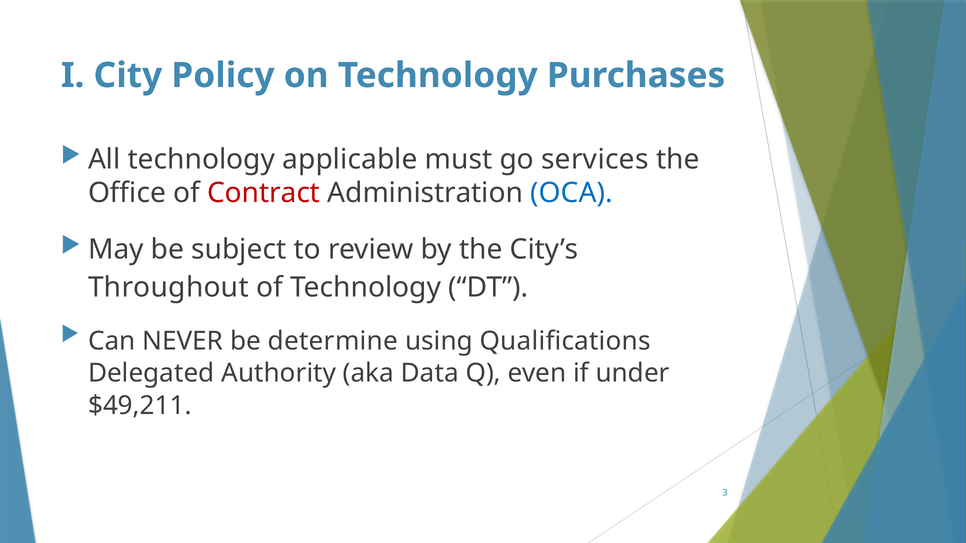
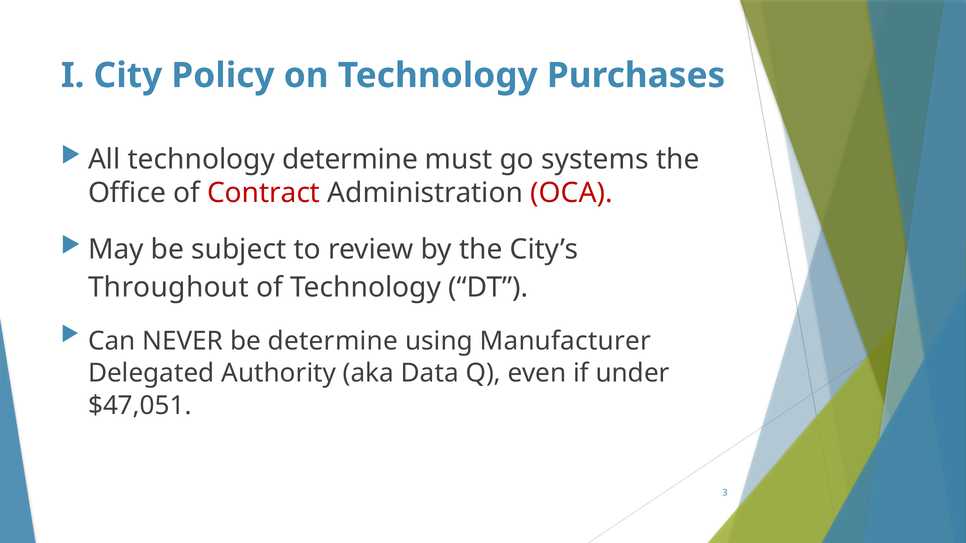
technology applicable: applicable -> determine (350, 160)
services: services -> systems (595, 160)
OCA colour: blue -> red (571, 193)
Qualifications: Qualifications -> Manufacturer (565, 341)
$49,211: $49,211 -> $47,051 (140, 406)
